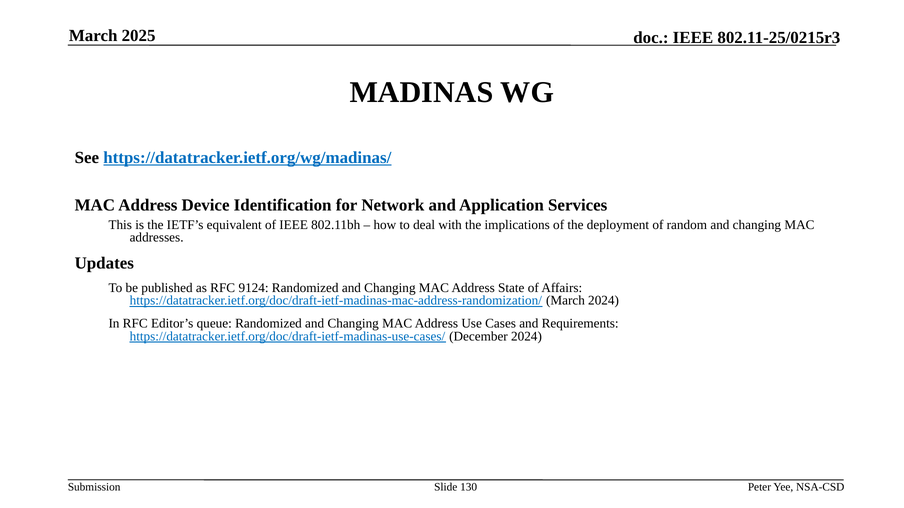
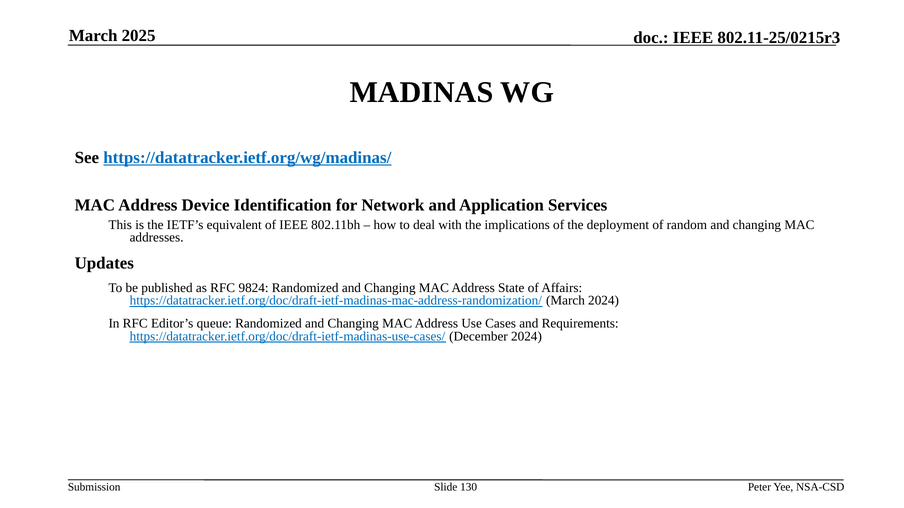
9124: 9124 -> 9824 (254, 288)
